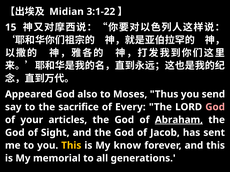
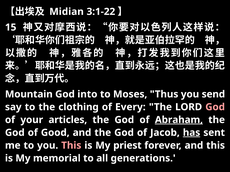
Appeared: Appeared -> Mountain (29, 94)
also: also -> into (87, 94)
sacrifice: sacrifice -> clothing (79, 107)
Sight: Sight -> Good (55, 133)
has underline: none -> present (192, 133)
This colour: yellow -> pink (71, 146)
know: know -> priest (127, 146)
